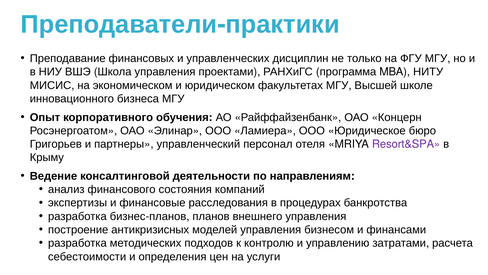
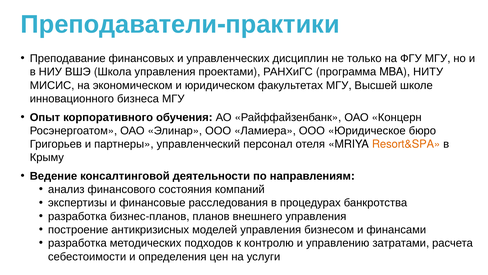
Resort&SPA colour: purple -> orange (406, 144)
